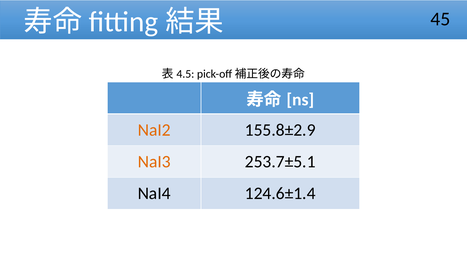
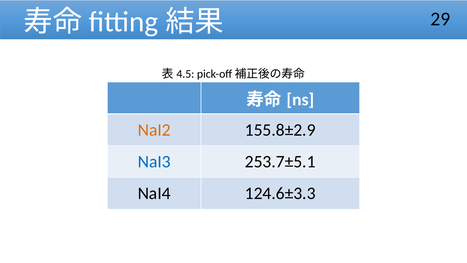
45: 45 -> 29 (440, 19)
NaI3 colour: orange -> blue (154, 162)
124.6±1.4: 124.6±1.4 -> 124.6±3.3 (280, 193)
